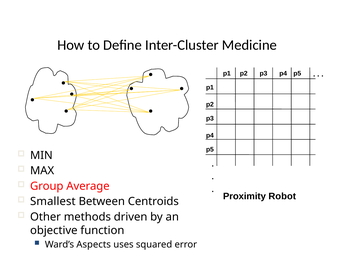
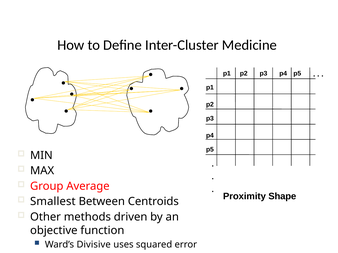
Robot: Robot -> Shape (282, 197)
Aspects: Aspects -> Divisive (94, 245)
